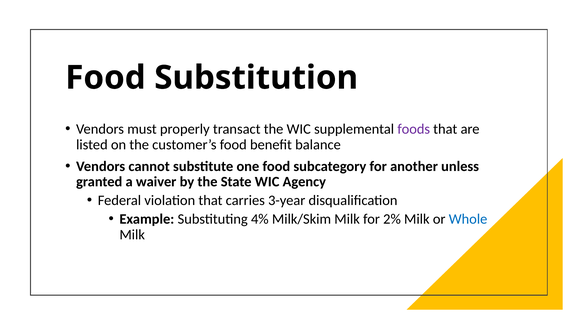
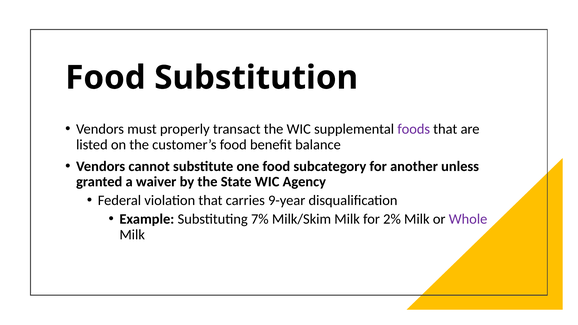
3-year: 3-year -> 9-year (287, 201)
4%: 4% -> 7% (260, 219)
Whole colour: blue -> purple (468, 219)
